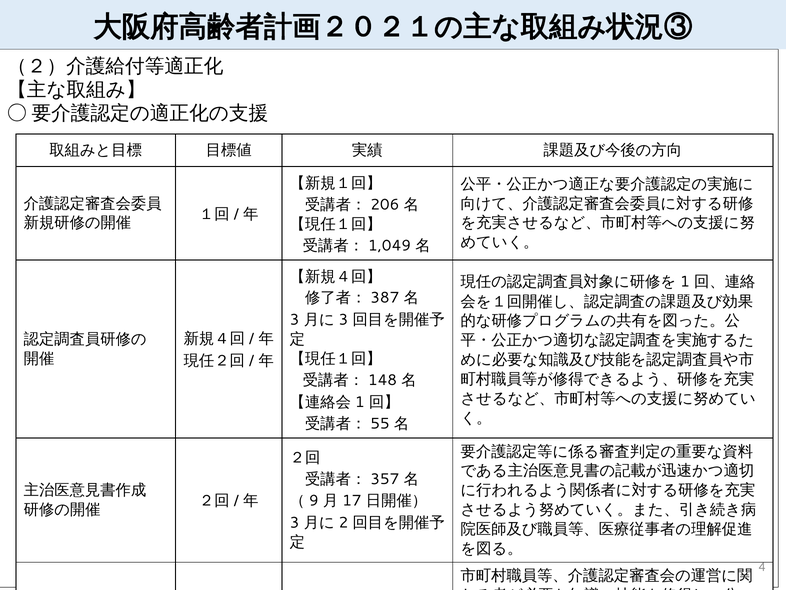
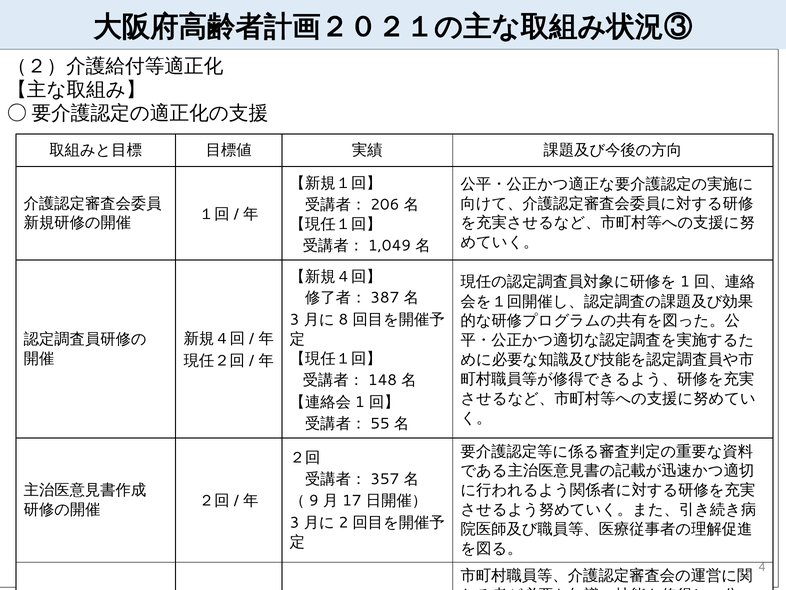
3: 3 -> 8 (343, 319)
